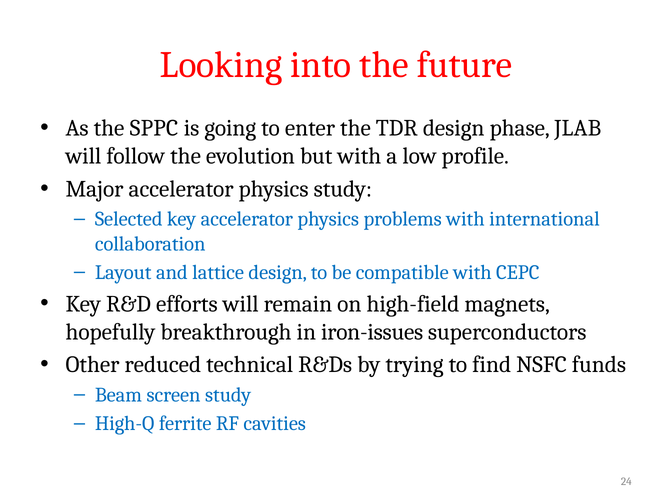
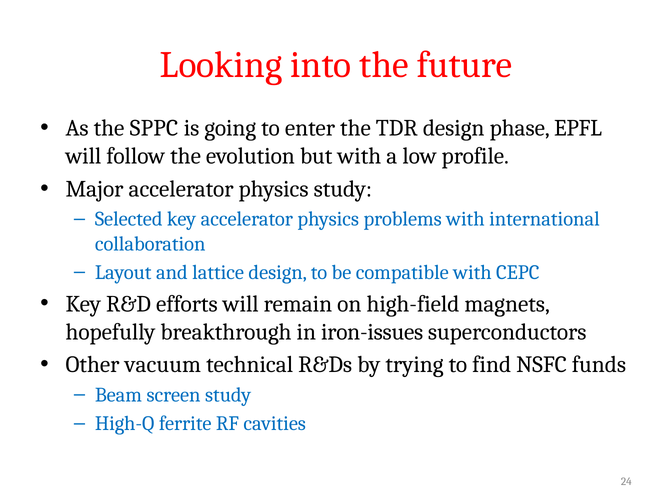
JLAB: JLAB -> EPFL (578, 128)
reduced: reduced -> vacuum (163, 365)
